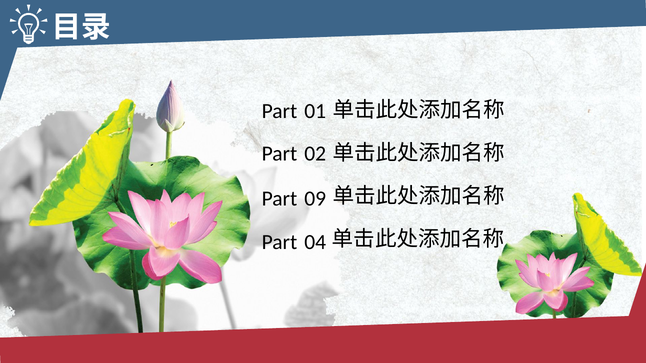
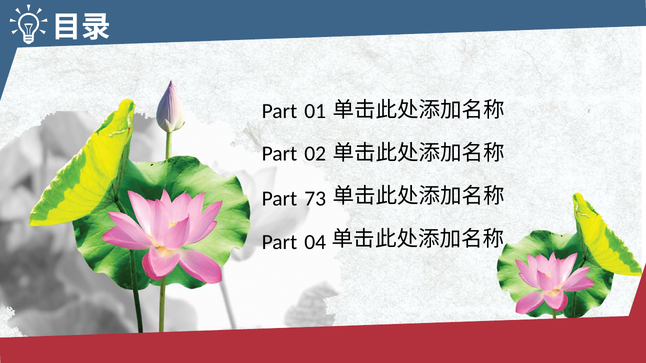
09: 09 -> 73 (315, 199)
